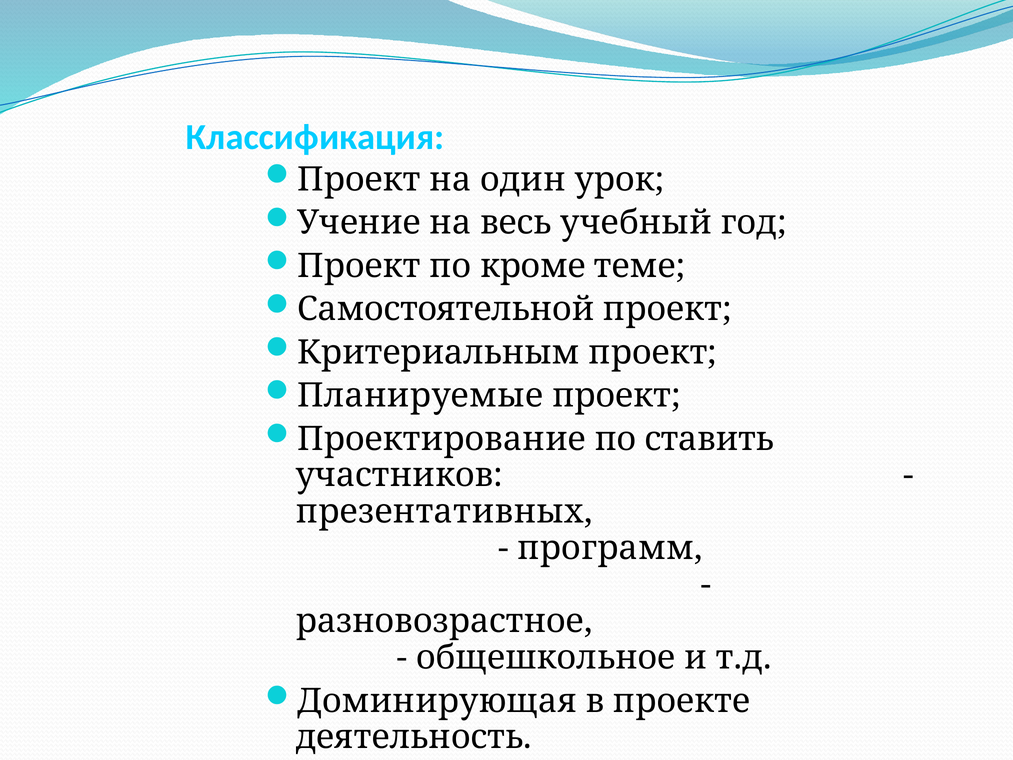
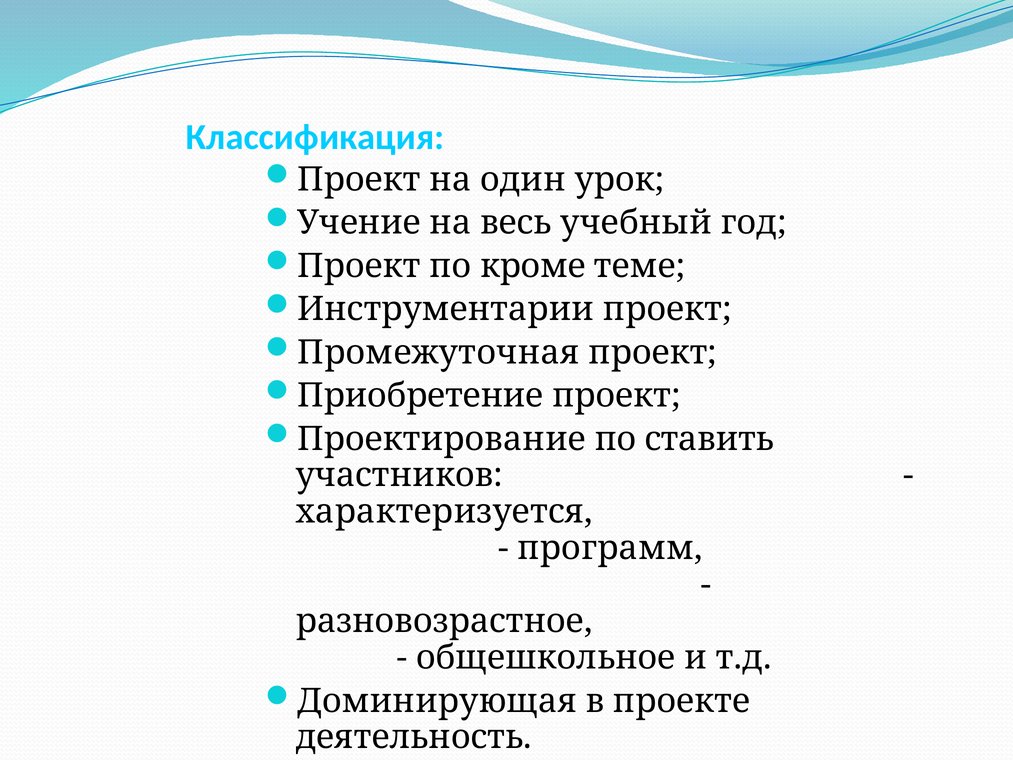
Самостоятельной: Самостоятельной -> Инструментарии (446, 309)
Критериальным: Критериальным -> Промежуточная (438, 352)
Планируемые: Планируемые -> Приобретение (420, 396)
презентативных: презентативных -> характеризуется (444, 512)
